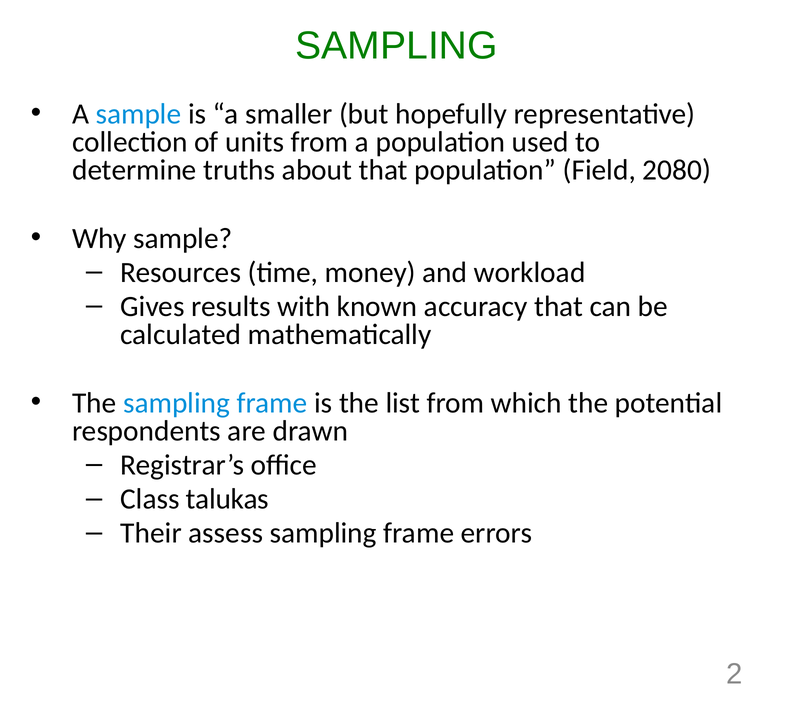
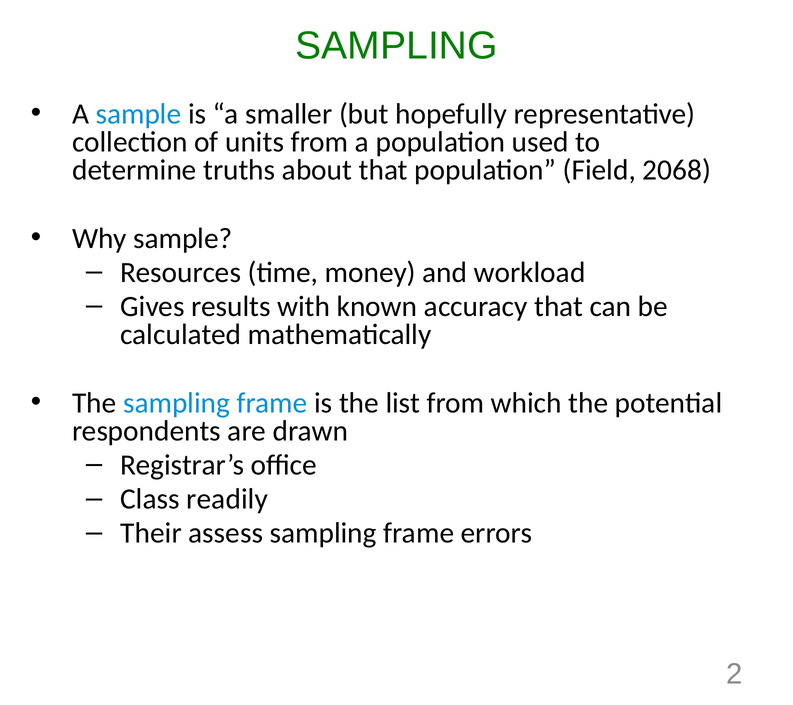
2080: 2080 -> 2068 (677, 170)
talukas: talukas -> readily (227, 499)
